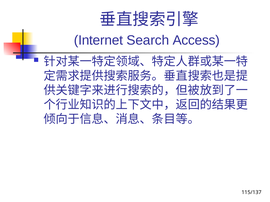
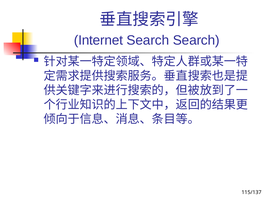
Search Access: Access -> Search (196, 40)
